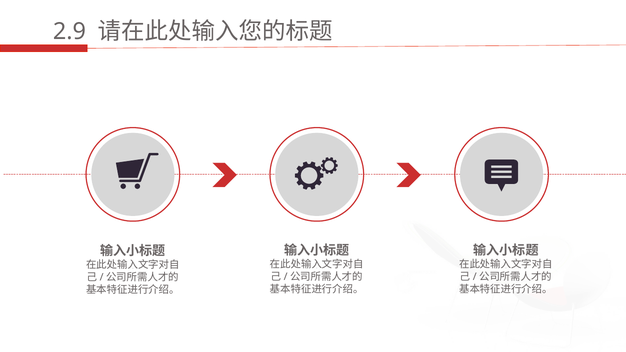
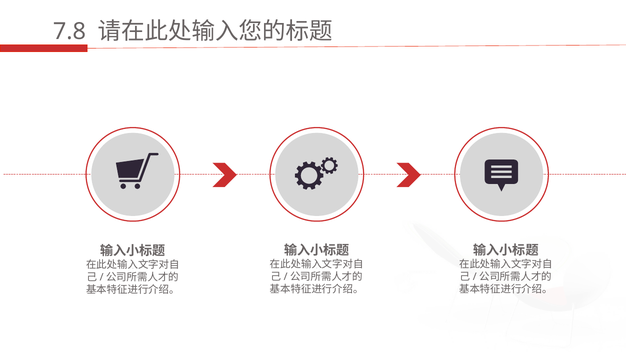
2.9: 2.9 -> 7.8 (69, 31)
